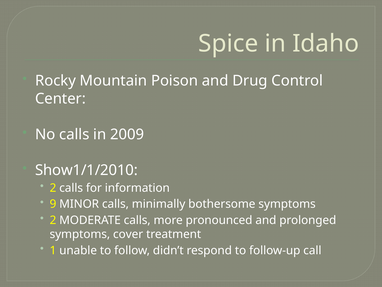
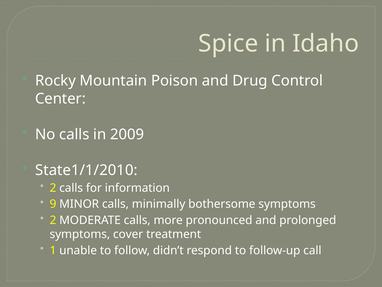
Show1/1/2010: Show1/1/2010 -> State1/1/2010 (86, 170)
